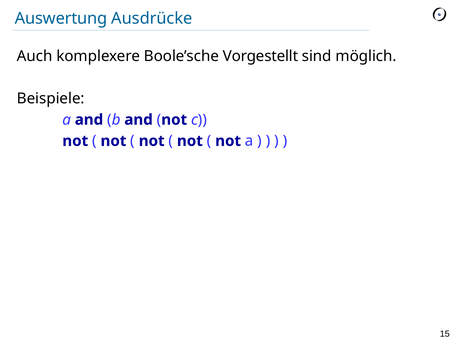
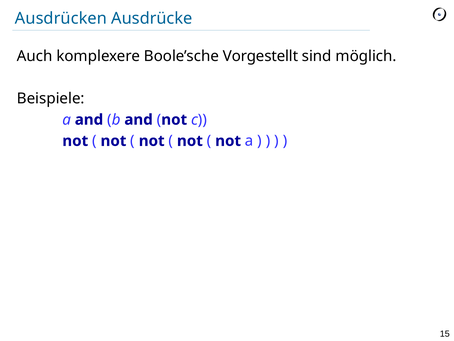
Auswertung: Auswertung -> Ausdrücken (61, 18)
